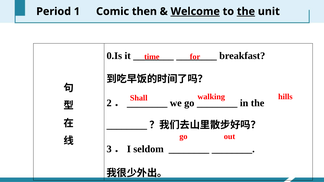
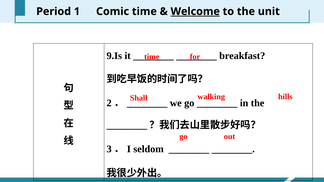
Comic then: then -> time (144, 11)
the underline: present -> none (246, 11)
0.Is: 0.Is -> 9.Is (114, 56)
